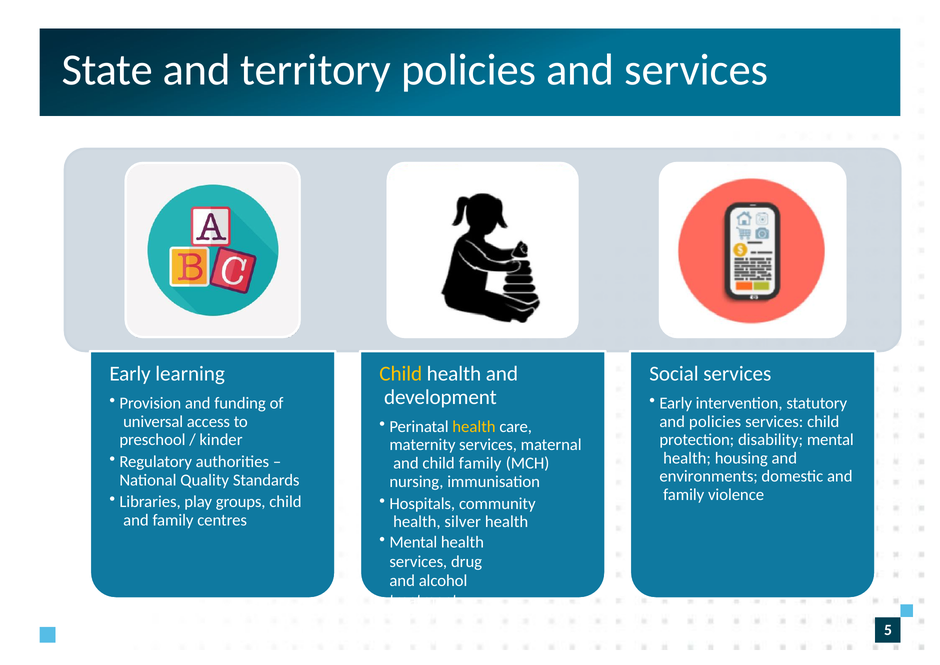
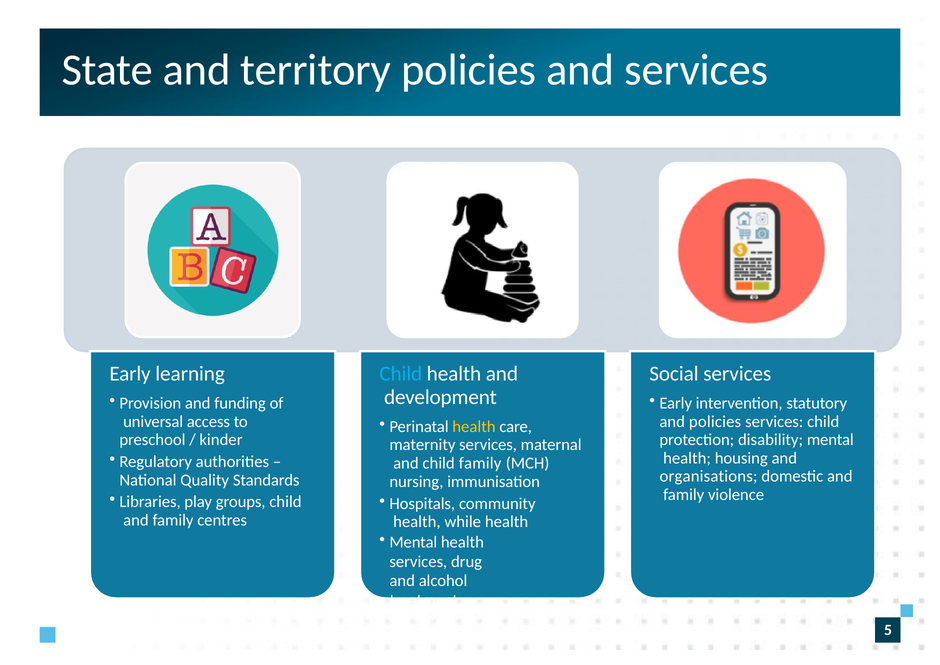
Child colour: yellow -> light blue (401, 374)
environments: environments -> organisations (709, 476)
silver: silver -> while (463, 522)
